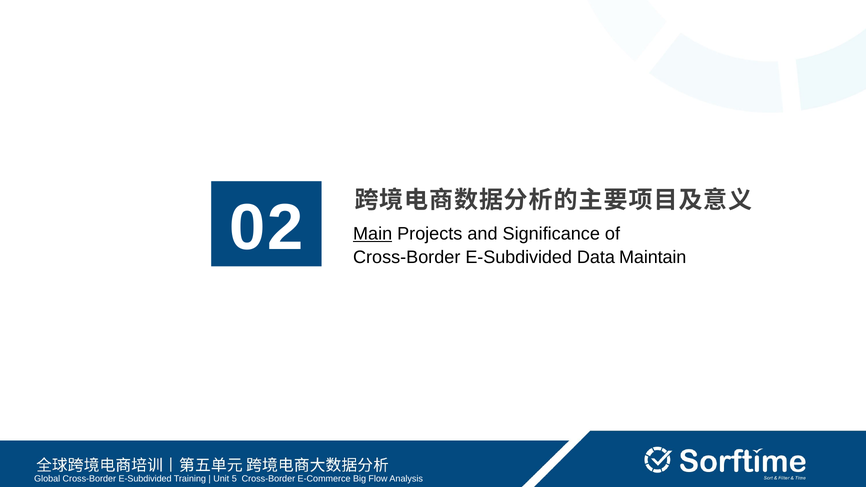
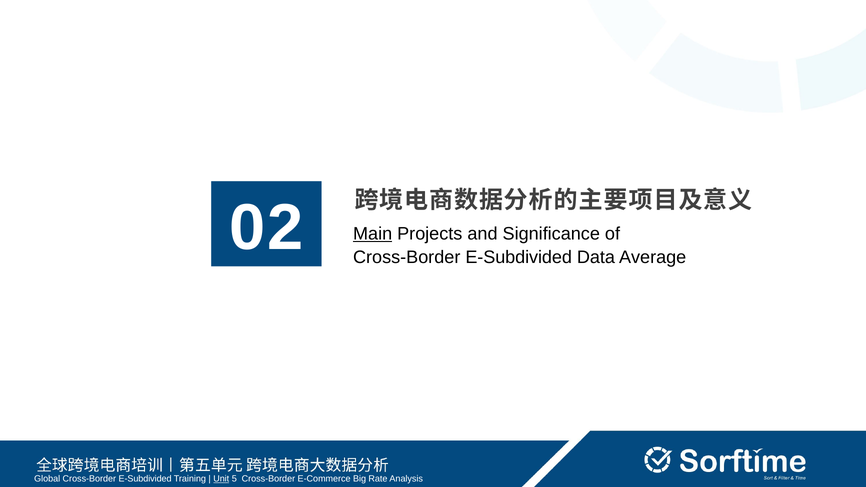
Maintain: Maintain -> Average (653, 257)
Unit underline: none -> present (221, 479)
Flow: Flow -> Rate (378, 479)
